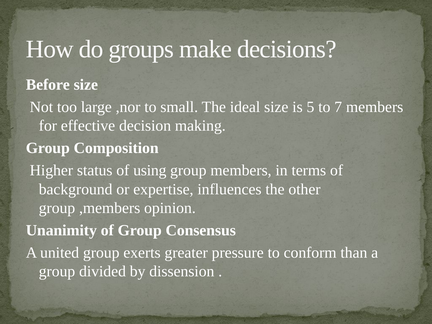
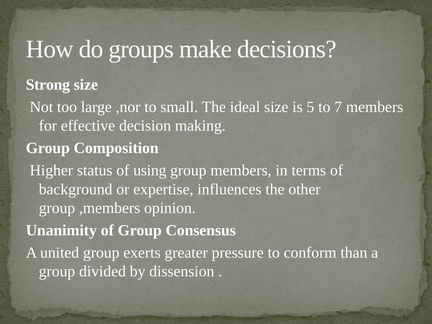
Before: Before -> Strong (48, 85)
